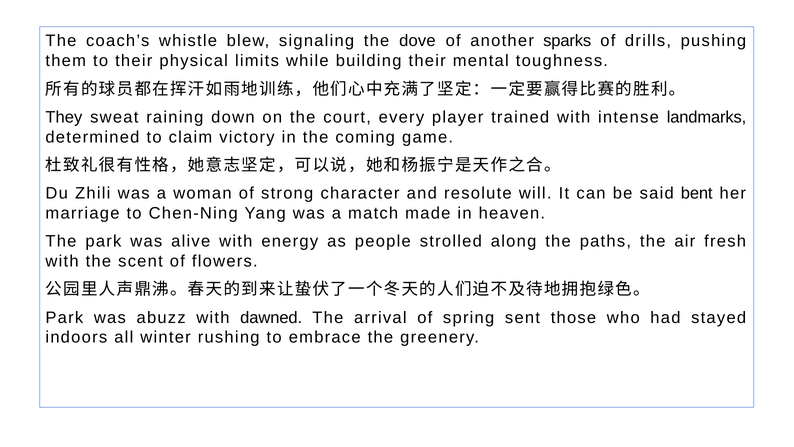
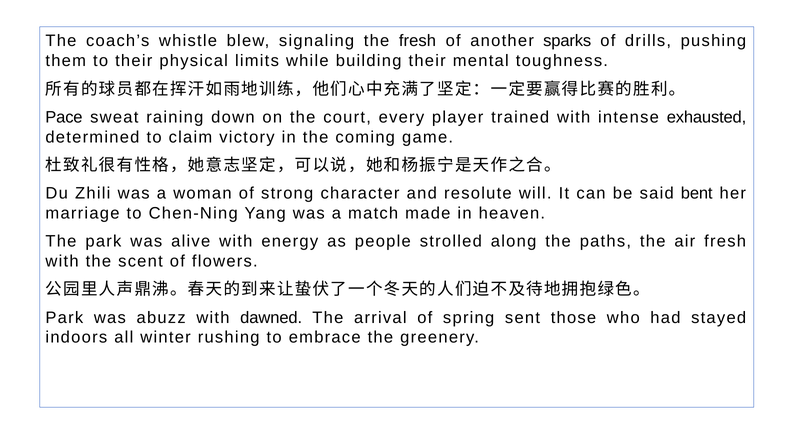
the dove: dove -> fresh (417, 41)
They: They -> Pace (64, 117)
landmarks: landmarks -> exhausted (706, 117)
